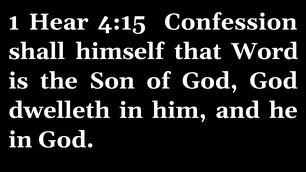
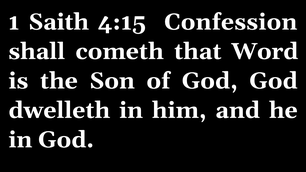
Hear: Hear -> Saith (59, 22)
himself: himself -> cometh (120, 51)
